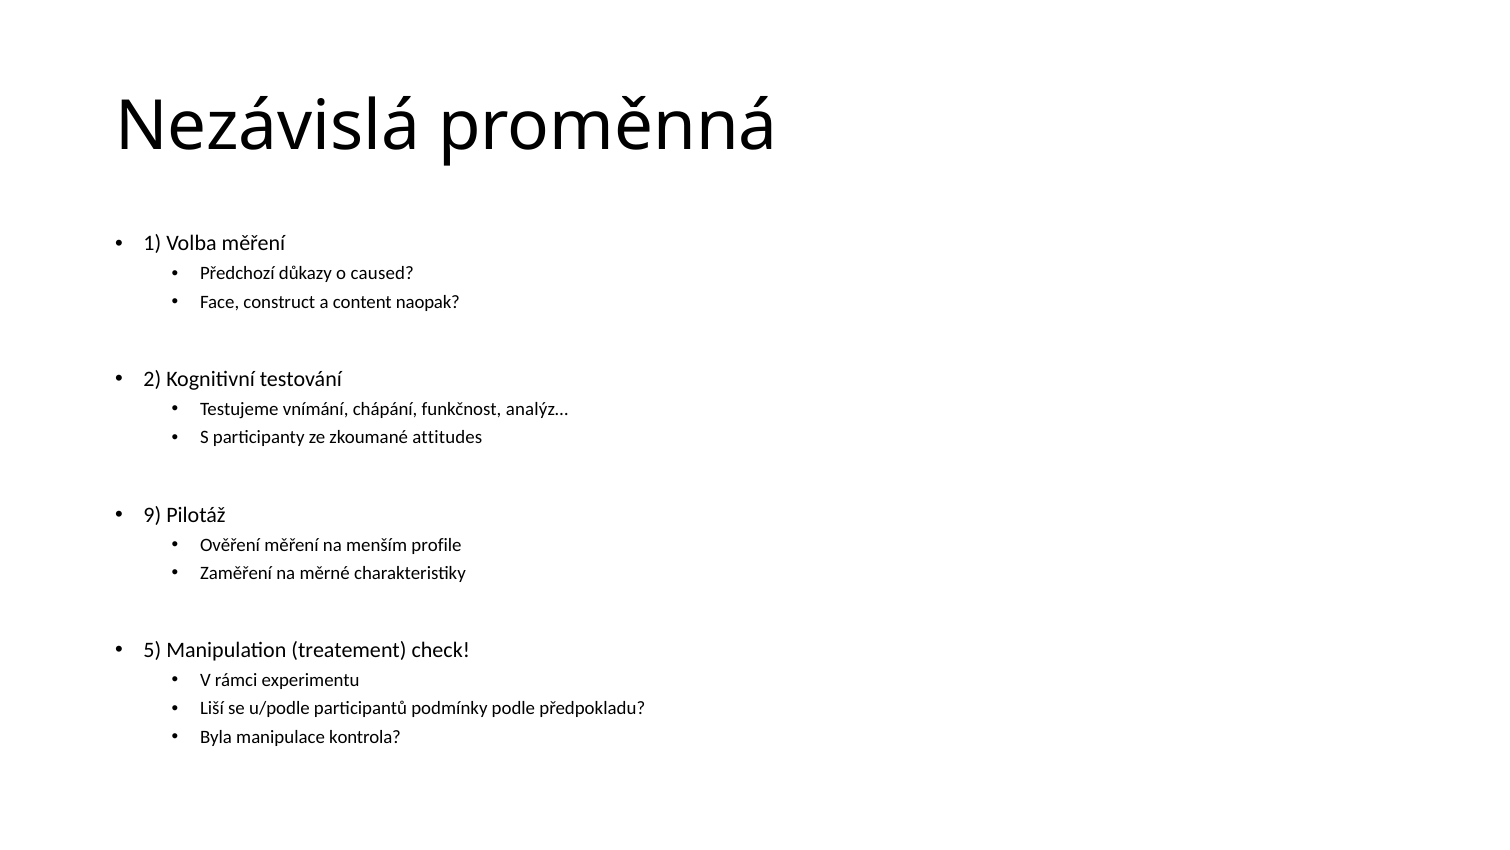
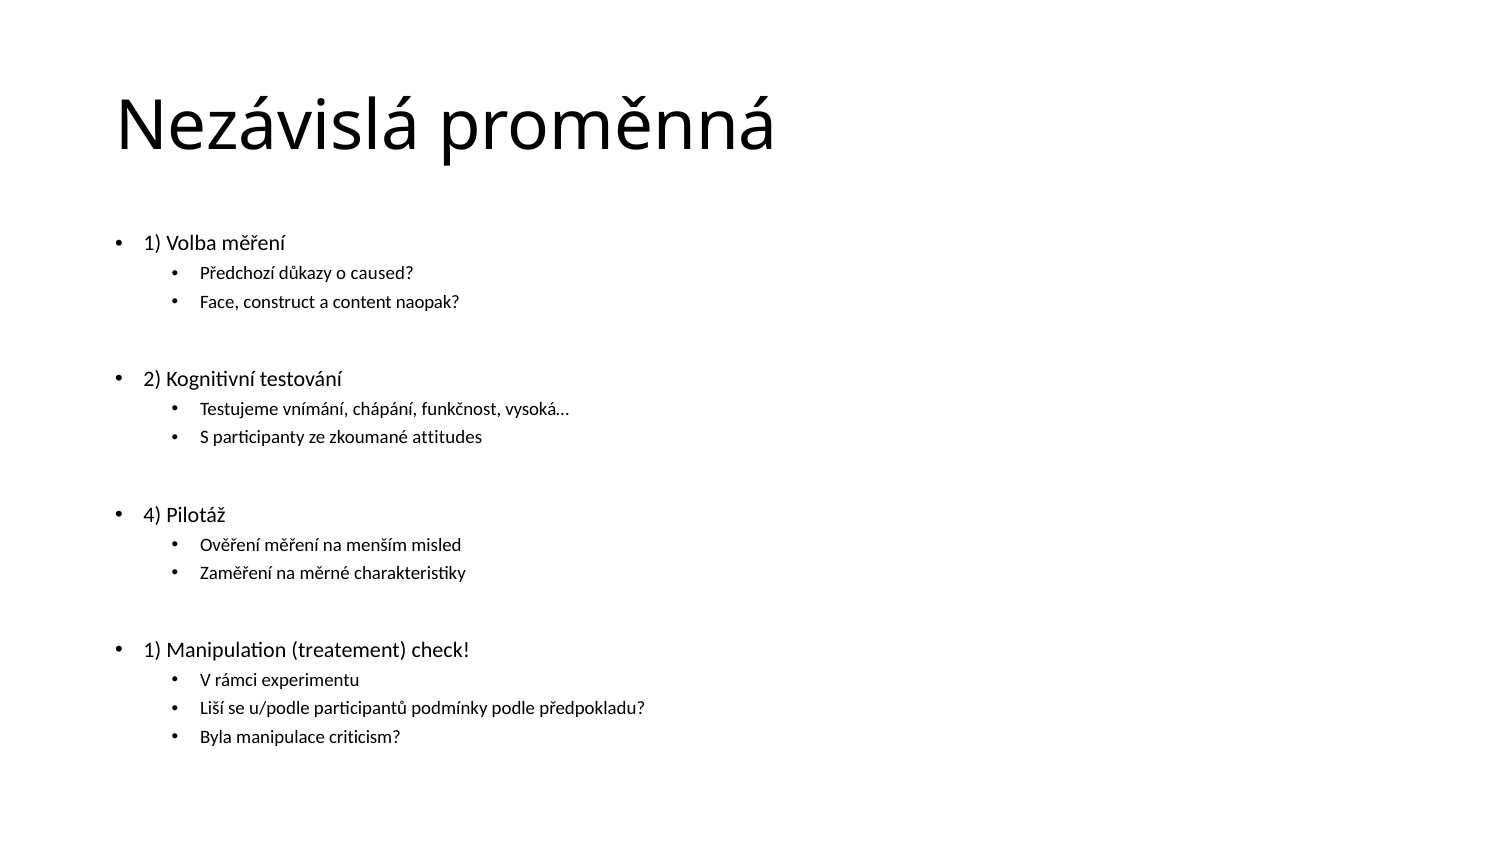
analýz…: analýz… -> vysoká… (537, 409)
9: 9 -> 4 (152, 515)
profile: profile -> misled (436, 545)
5: 5 -> 1 (152, 650)
kontrola: kontrola -> criticism (365, 736)
